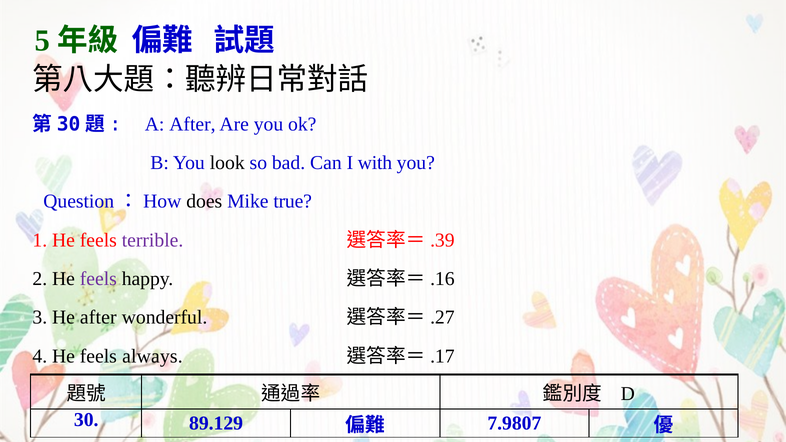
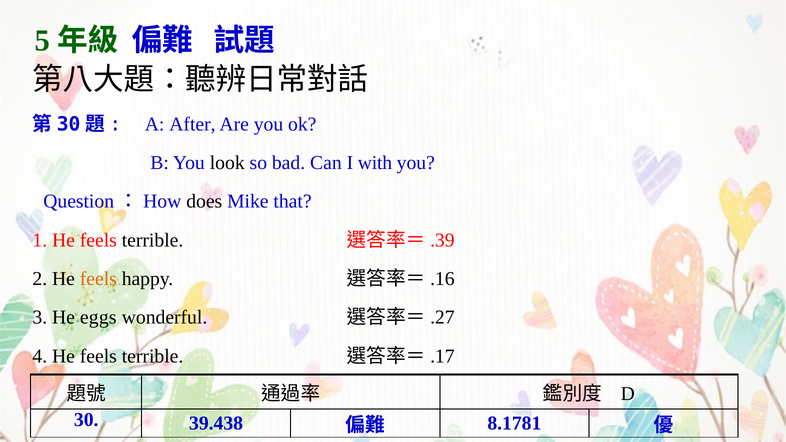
true: true -> that (293, 201)
terrible colour: purple -> black (153, 240)
feels colour: purple -> orange (98, 279)
He after: after -> eggs (98, 318)
4 He feels always: always -> terrible (153, 356)
89.129: 89.129 -> 39.438 (216, 423)
7.9807: 7.9807 -> 8.1781 (514, 423)
